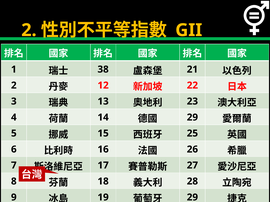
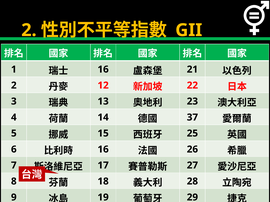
38: 38 -> 16 (103, 70)
29: 29 -> 37 (192, 118)
